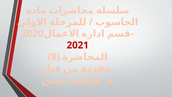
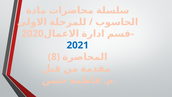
2021 colour: red -> blue (78, 45)
